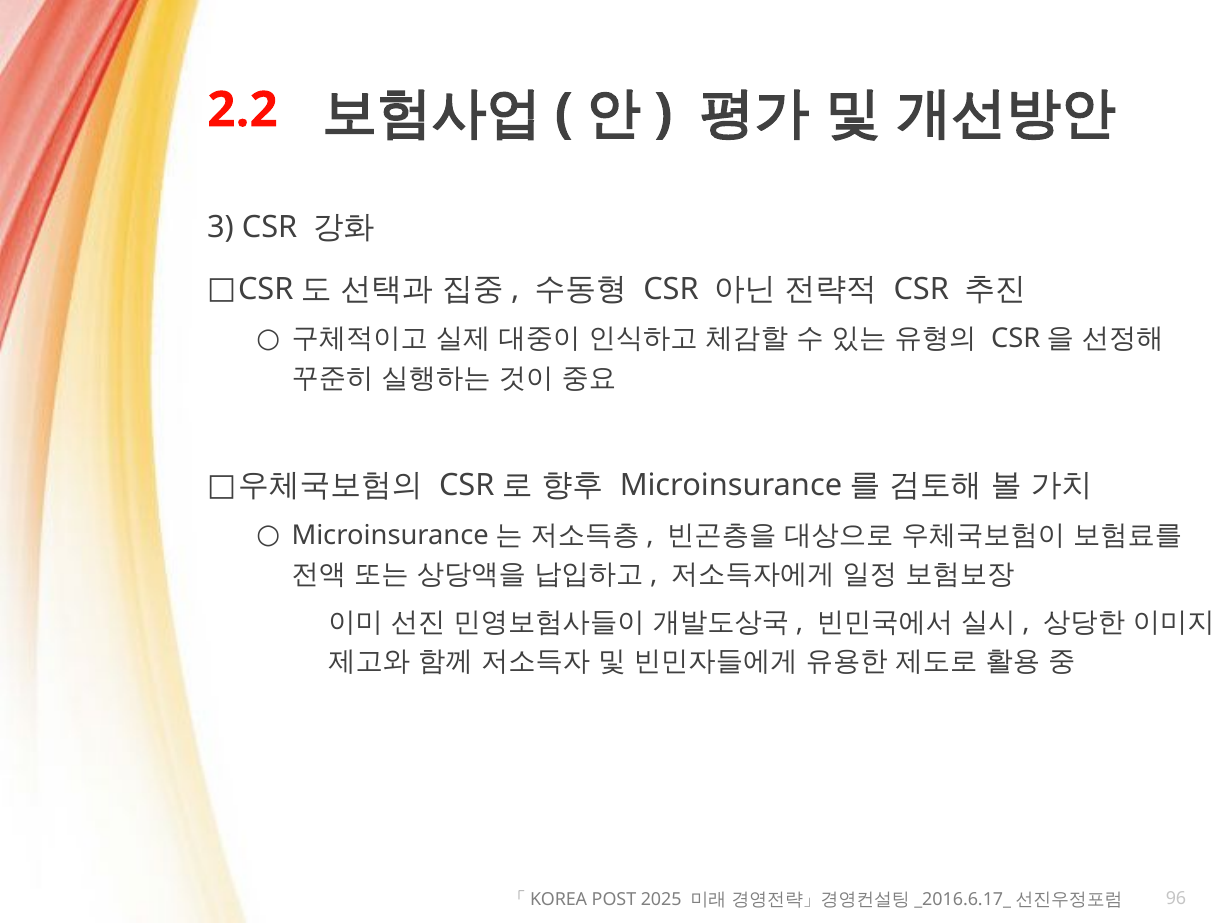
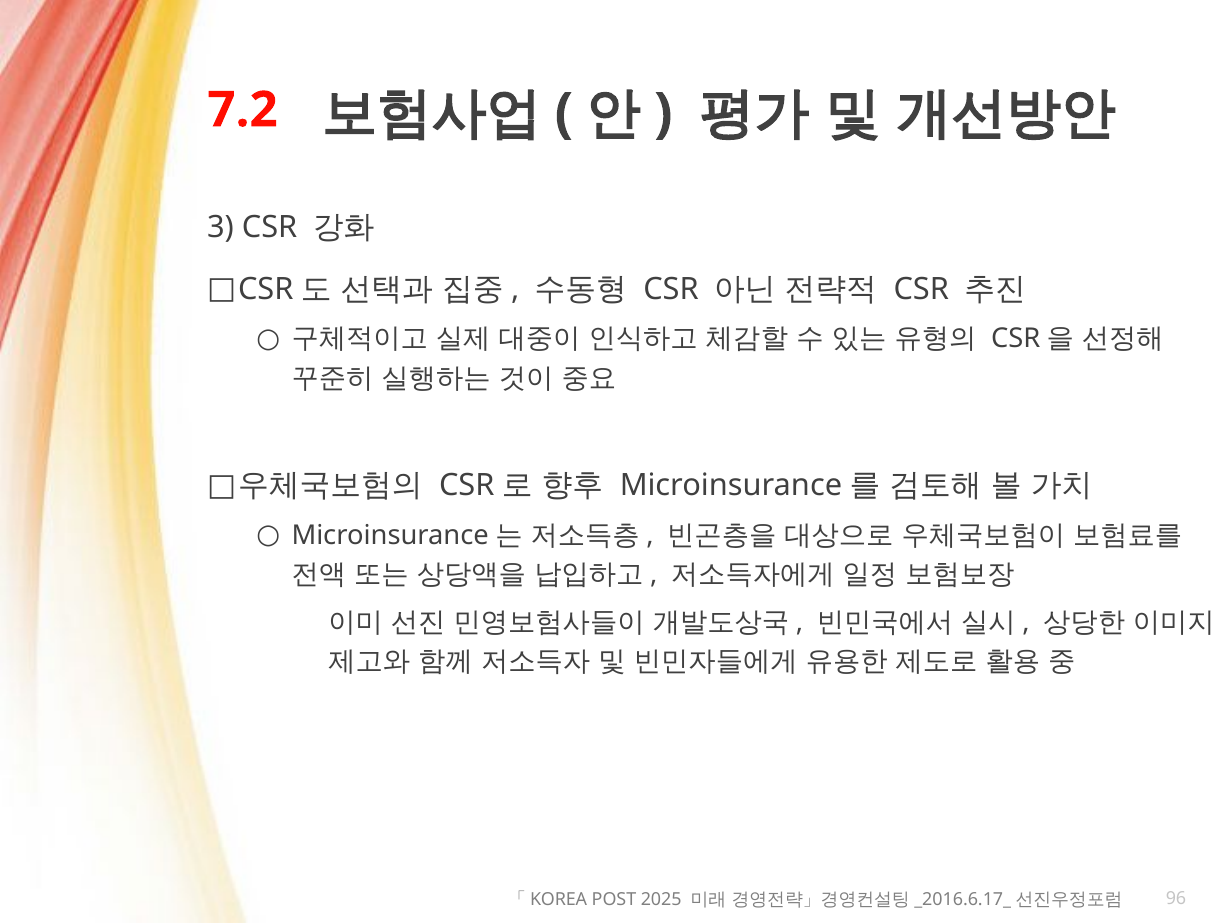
2.2: 2.2 -> 7.2 (243, 110)
